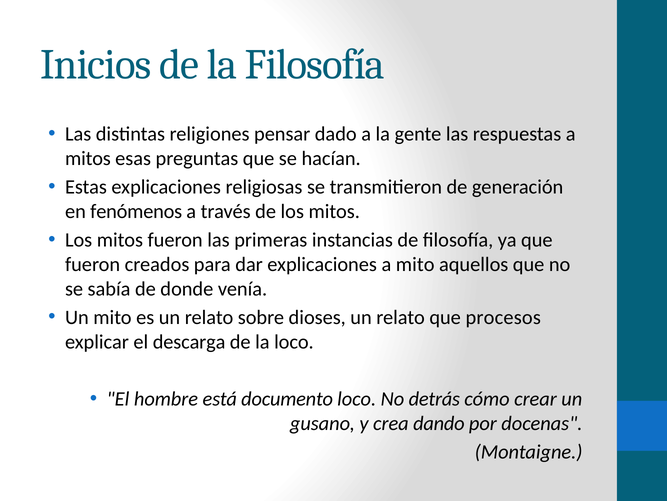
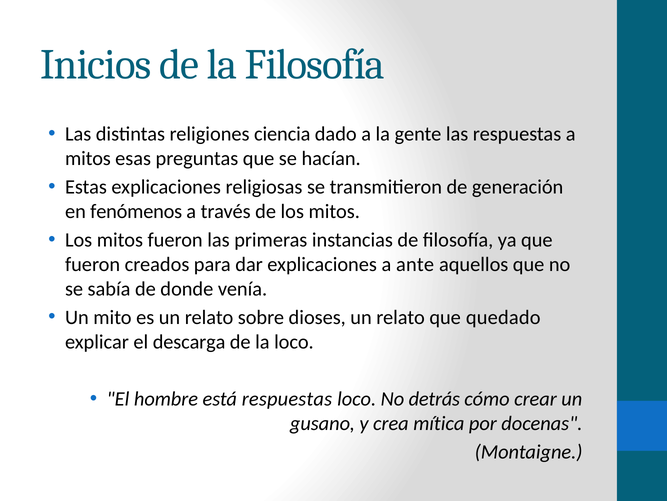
pensar: pensar -> ciencia (282, 134)
a mito: mito -> ante (415, 264)
procesos: procesos -> quedado (503, 317)
está documento: documento -> respuestas (287, 398)
dando: dando -> mítica (439, 423)
